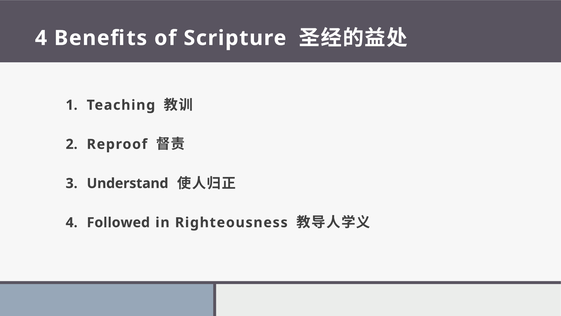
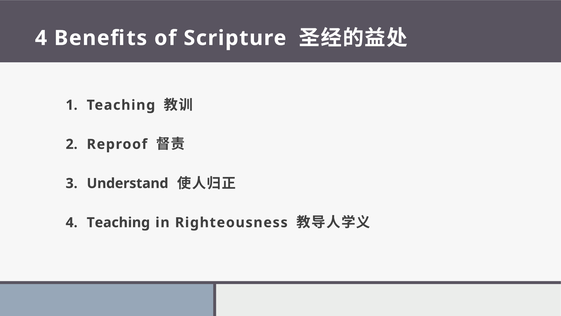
4 Followed: Followed -> Teaching (118, 222)
